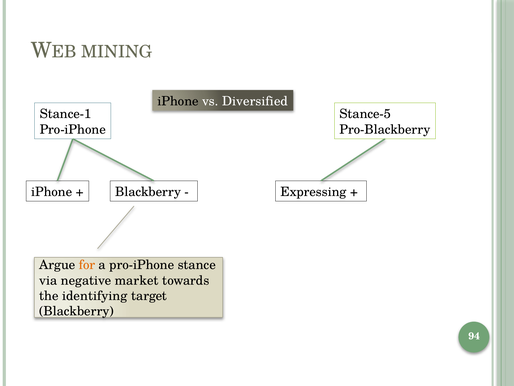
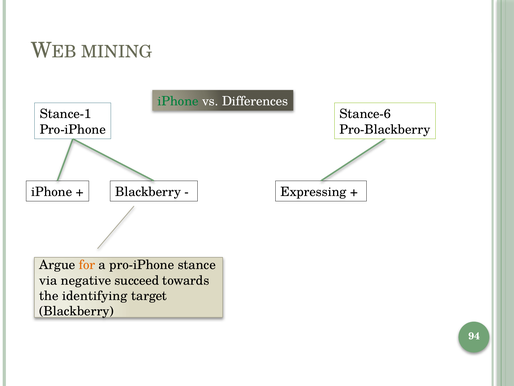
iPhone colour: black -> green (178, 101)
Diversified: Diversified -> Differences (255, 101)
Stance-5: Stance-5 -> Stance-6 (365, 114)
market: market -> succeed (137, 280)
